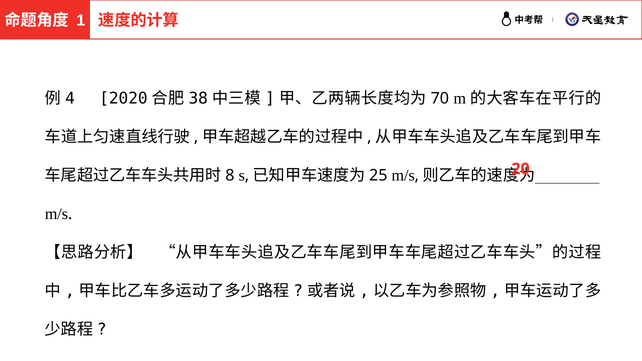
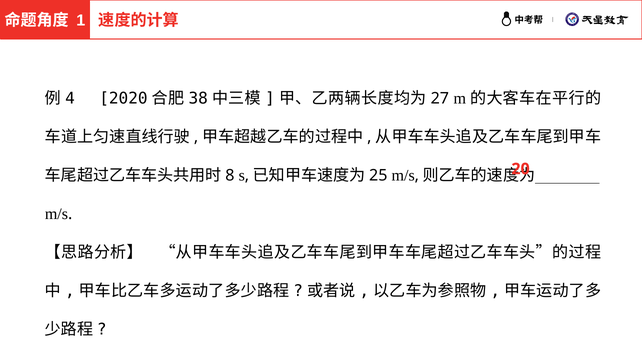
70: 70 -> 27 (440, 99)
